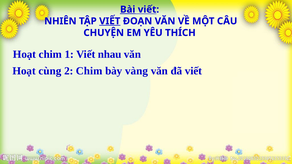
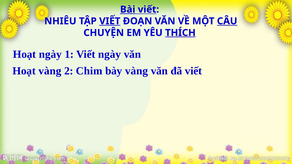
NHIÊN: NHIÊN -> NHIÊU (60, 21)
CÂU underline: none -> present (227, 21)
THÍCH underline: none -> present (180, 33)
Hoạt chim: chim -> ngày (50, 54)
Viết nhau: nhau -> ngày (110, 54)
Hoạt cùng: cùng -> vàng (50, 71)
